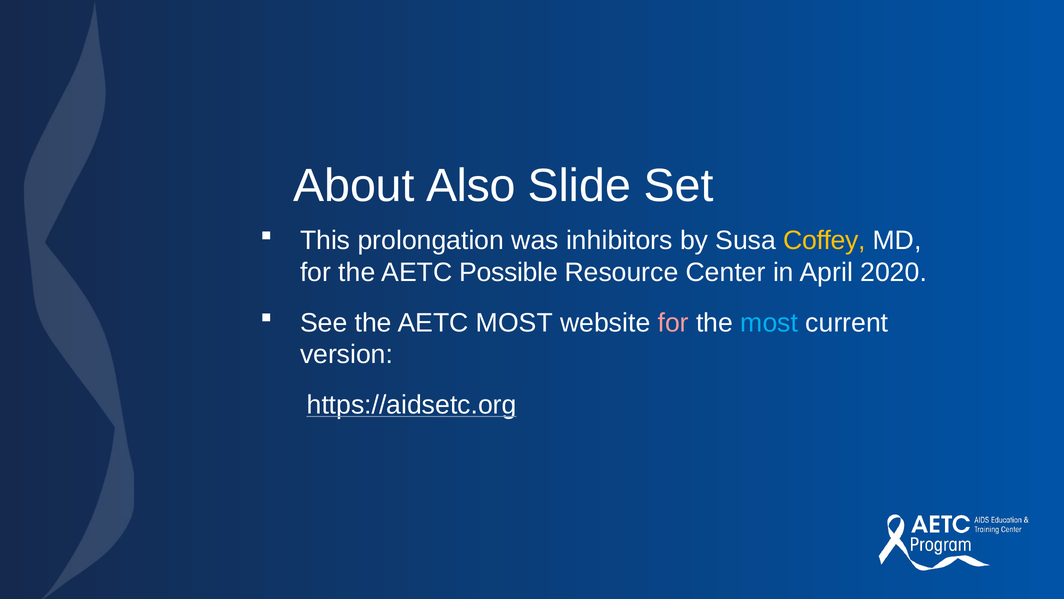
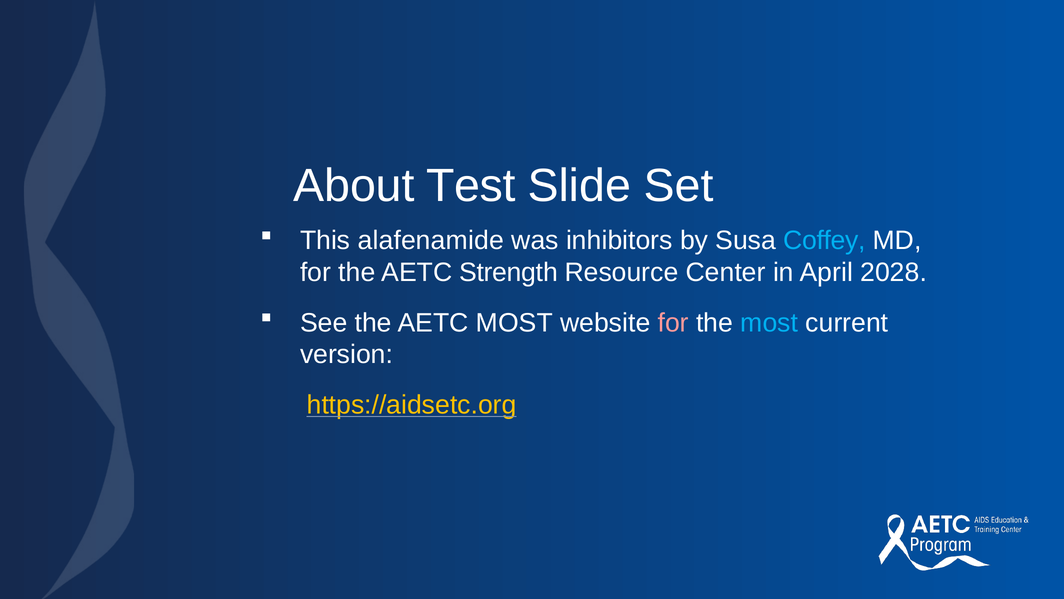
Also: Also -> Test (471, 186)
prolongation: prolongation -> alafenamide (431, 240)
Coffey colour: yellow -> light blue (824, 240)
Possible: Possible -> Strength (509, 272)
2020: 2020 -> 2028 (894, 272)
https://aidsetc.org colour: white -> yellow (412, 405)
